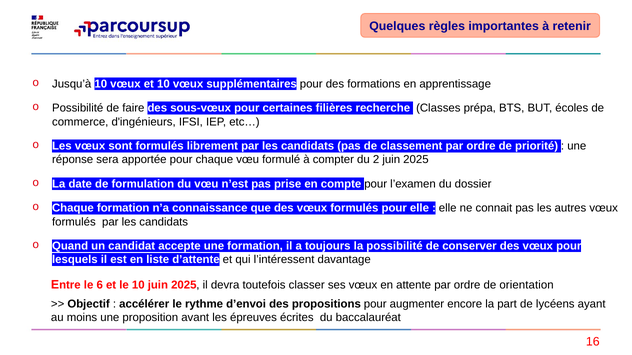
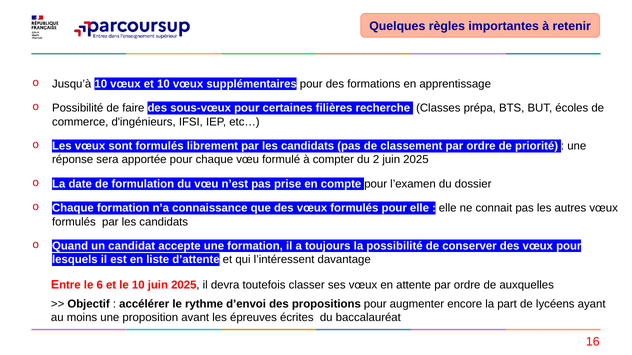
orientation: orientation -> auxquelles (527, 285)
